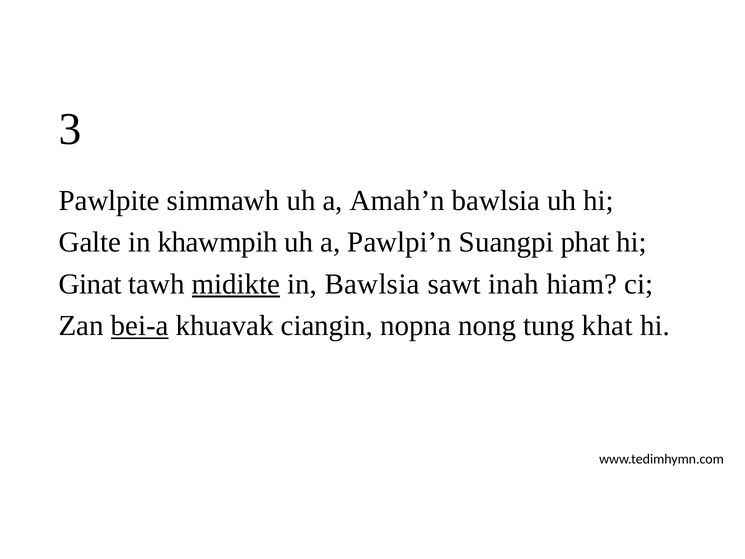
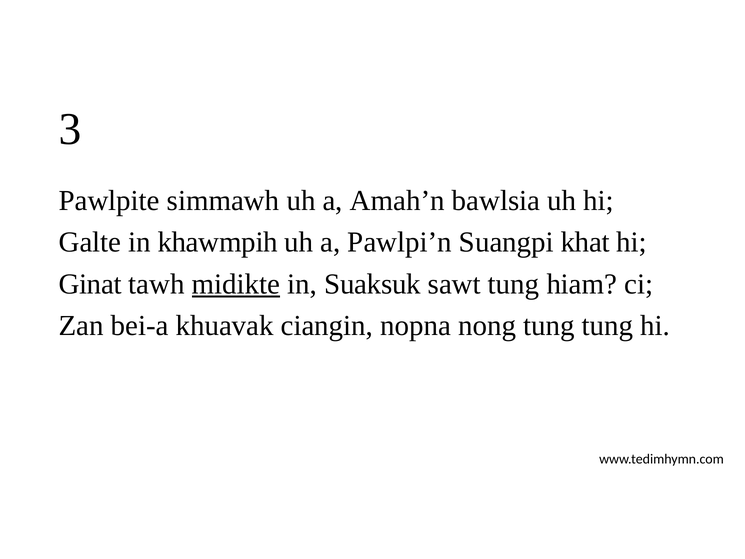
phat: phat -> khat (585, 242)
in Bawlsia: Bawlsia -> Suaksuk (372, 284)
sawt inah: inah -> tung (514, 284)
bei-a underline: present -> none (140, 326)
tung khat: khat -> tung (607, 326)
